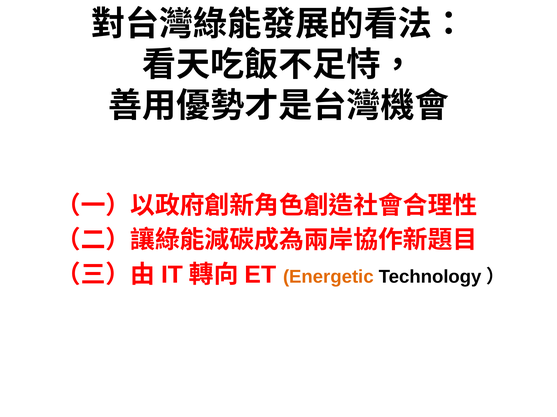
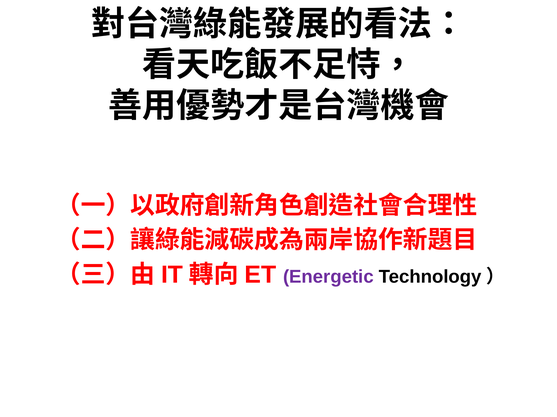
Energetic colour: orange -> purple (328, 277)
